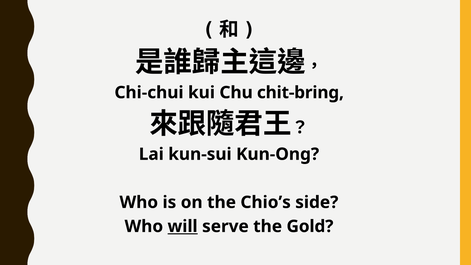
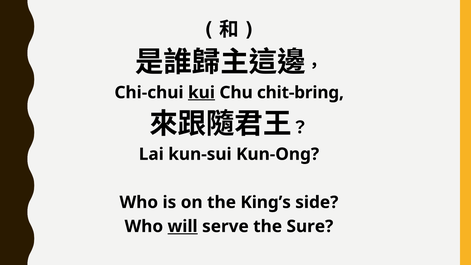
kui underline: none -> present (201, 93)
Chio’s: Chio’s -> King’s (266, 202)
Gold: Gold -> Sure (310, 226)
